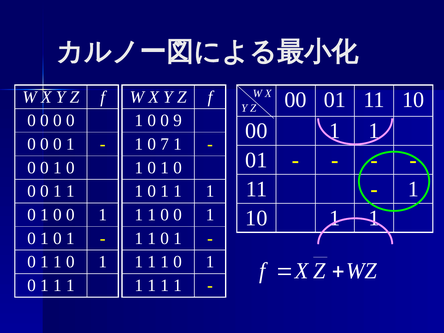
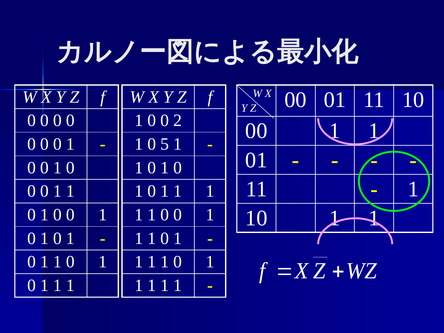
9: 9 -> 2 (178, 121)
7: 7 -> 5 (165, 144)
